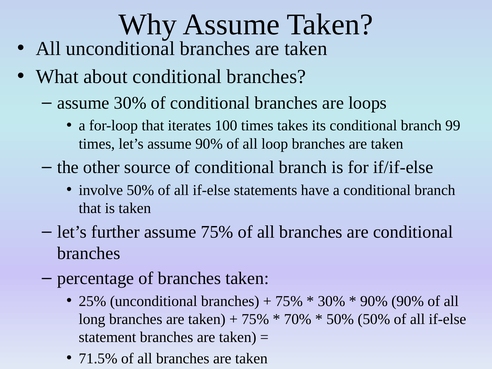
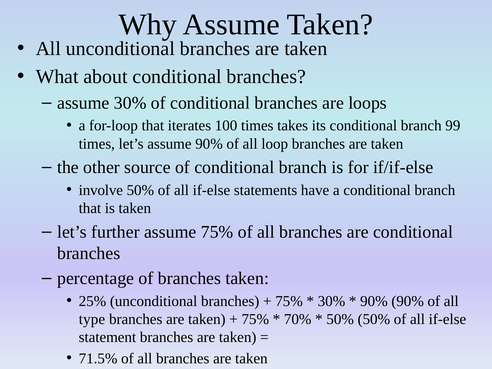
long: long -> type (92, 319)
